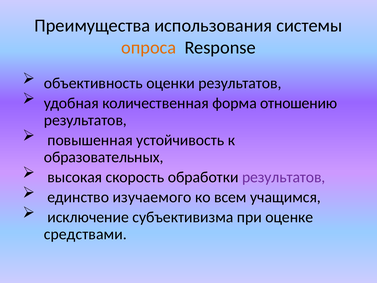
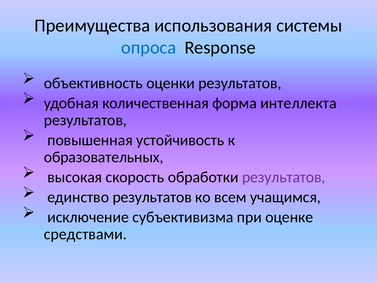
опроса colour: orange -> blue (149, 47)
отношению: отношению -> интеллекта (299, 103)
единство изучаемого: изучаемого -> результатов (152, 197)
